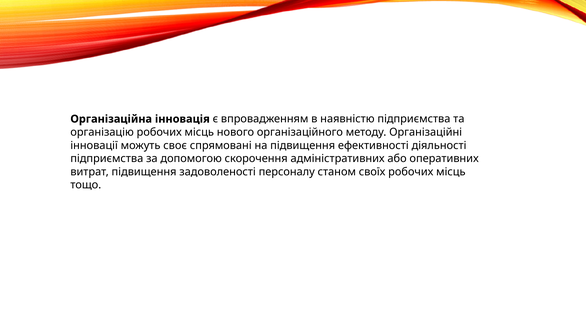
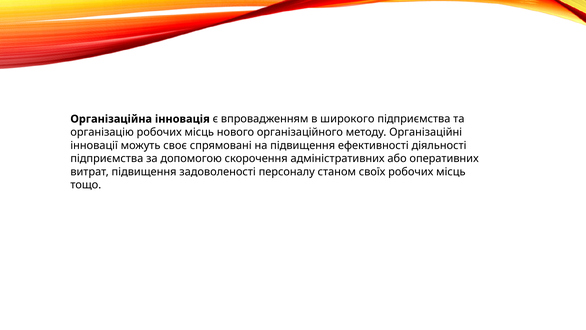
наявністю: наявністю -> широкого (347, 119)
